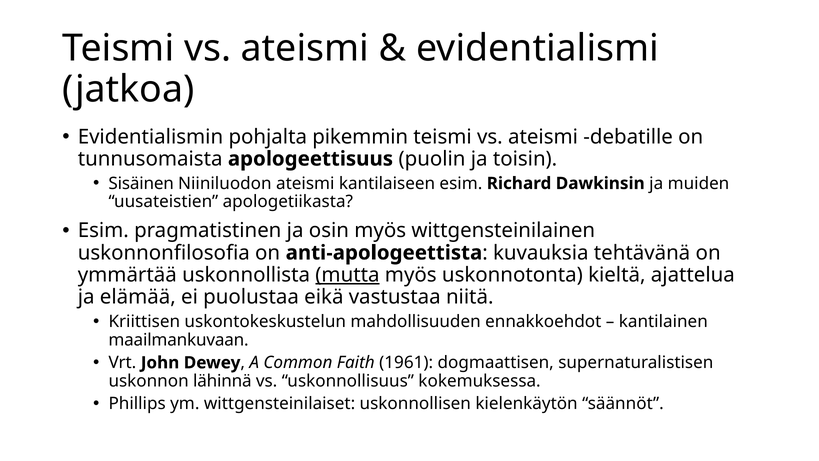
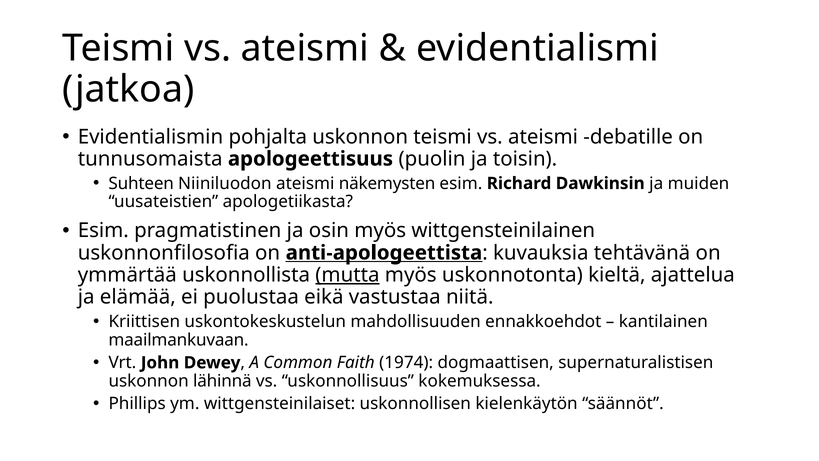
pohjalta pikemmin: pikemmin -> uskonnon (360, 137)
Sisäinen: Sisäinen -> Suhteen (141, 183)
kantilaiseen: kantilaiseen -> näkemysten (387, 183)
anti-apologeettista underline: none -> present (384, 253)
1961: 1961 -> 1974 (406, 362)
